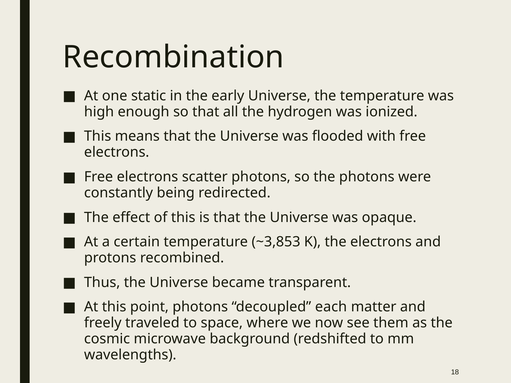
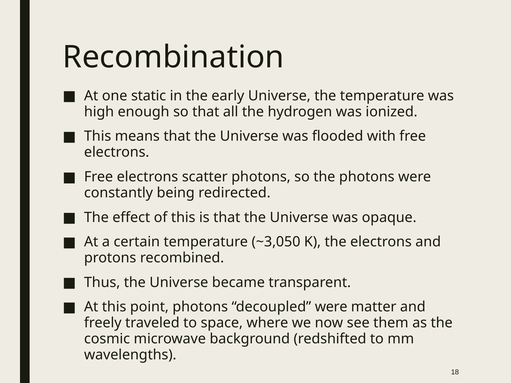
~3,853: ~3,853 -> ~3,050 (276, 242)
decoupled each: each -> were (331, 307)
